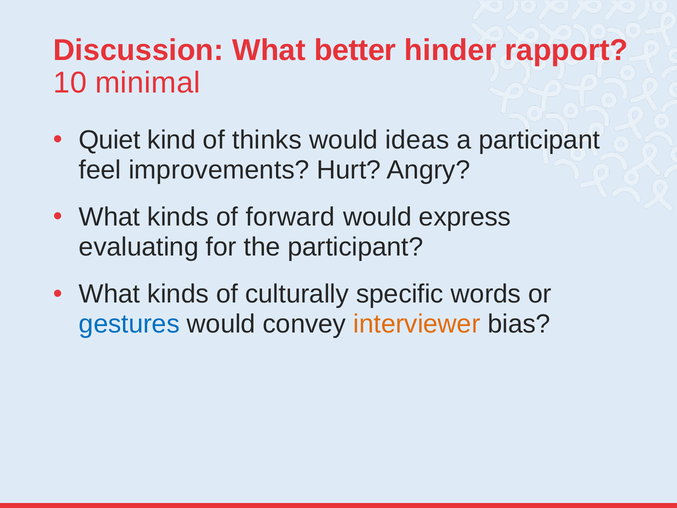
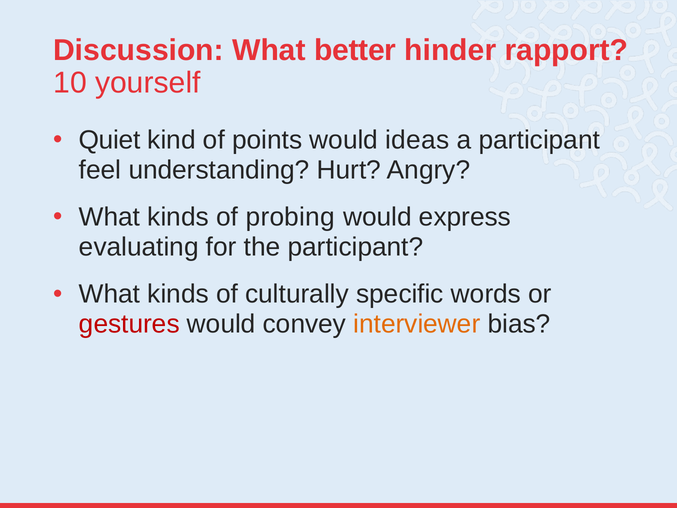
minimal: minimal -> yourself (148, 83)
thinks: thinks -> points (267, 140)
improvements: improvements -> understanding (219, 170)
forward: forward -> probing (290, 217)
gestures colour: blue -> red (129, 324)
